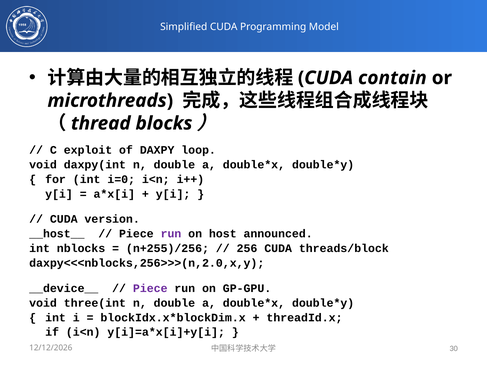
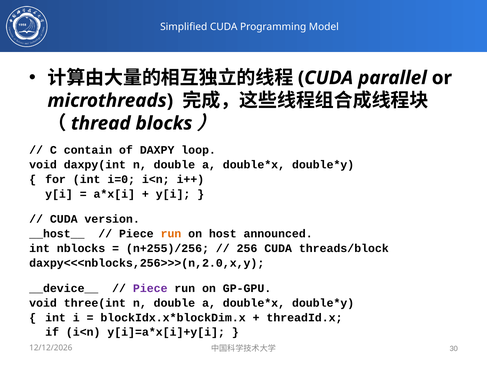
contain: contain -> parallel (392, 78)
exploit: exploit -> contain (88, 150)
run colour: purple -> orange (171, 234)
